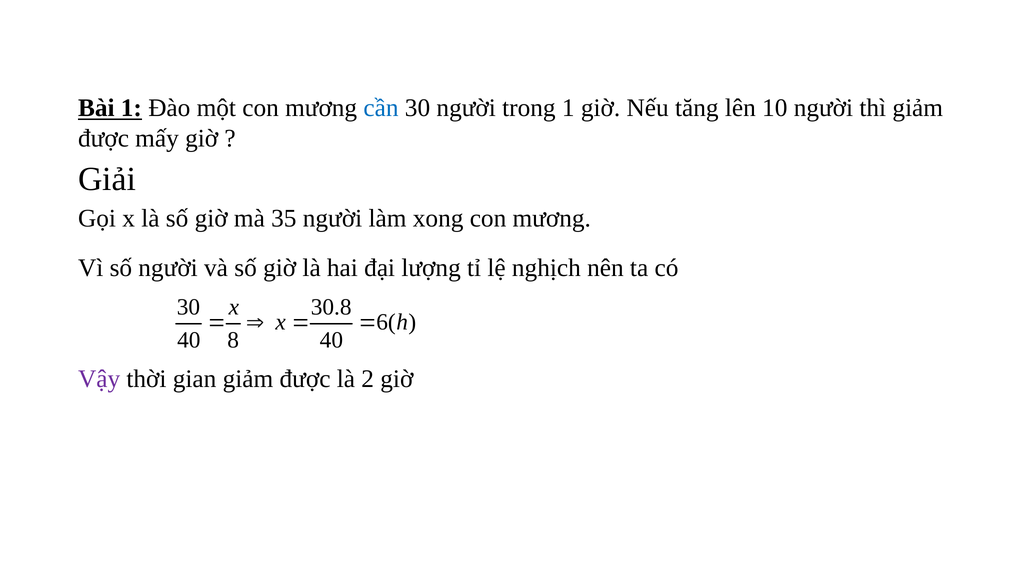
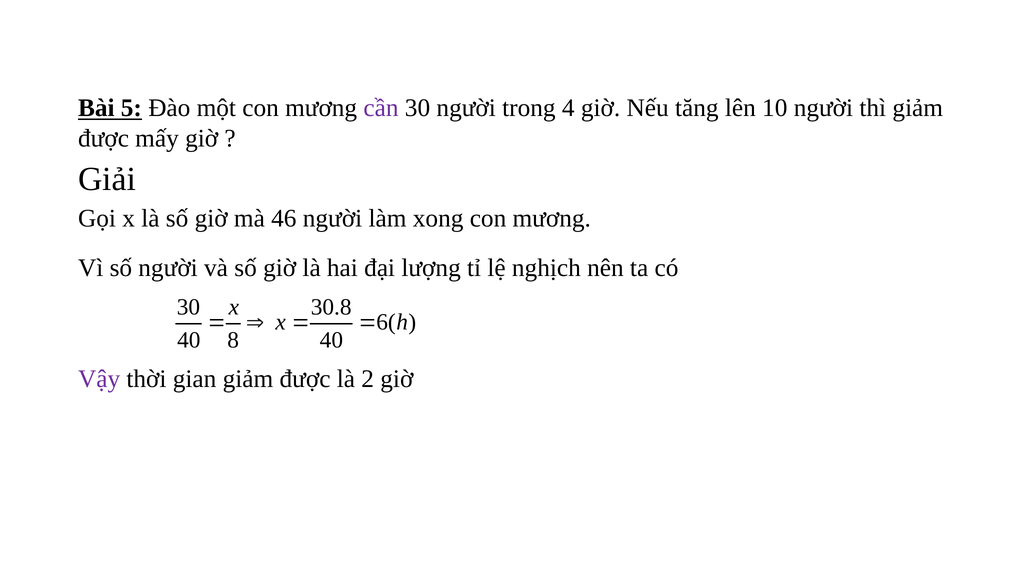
Bài 1: 1 -> 5 (131, 108)
cần colour: blue -> purple (381, 108)
trong 1: 1 -> 4 (568, 108)
35: 35 -> 46 (284, 218)
